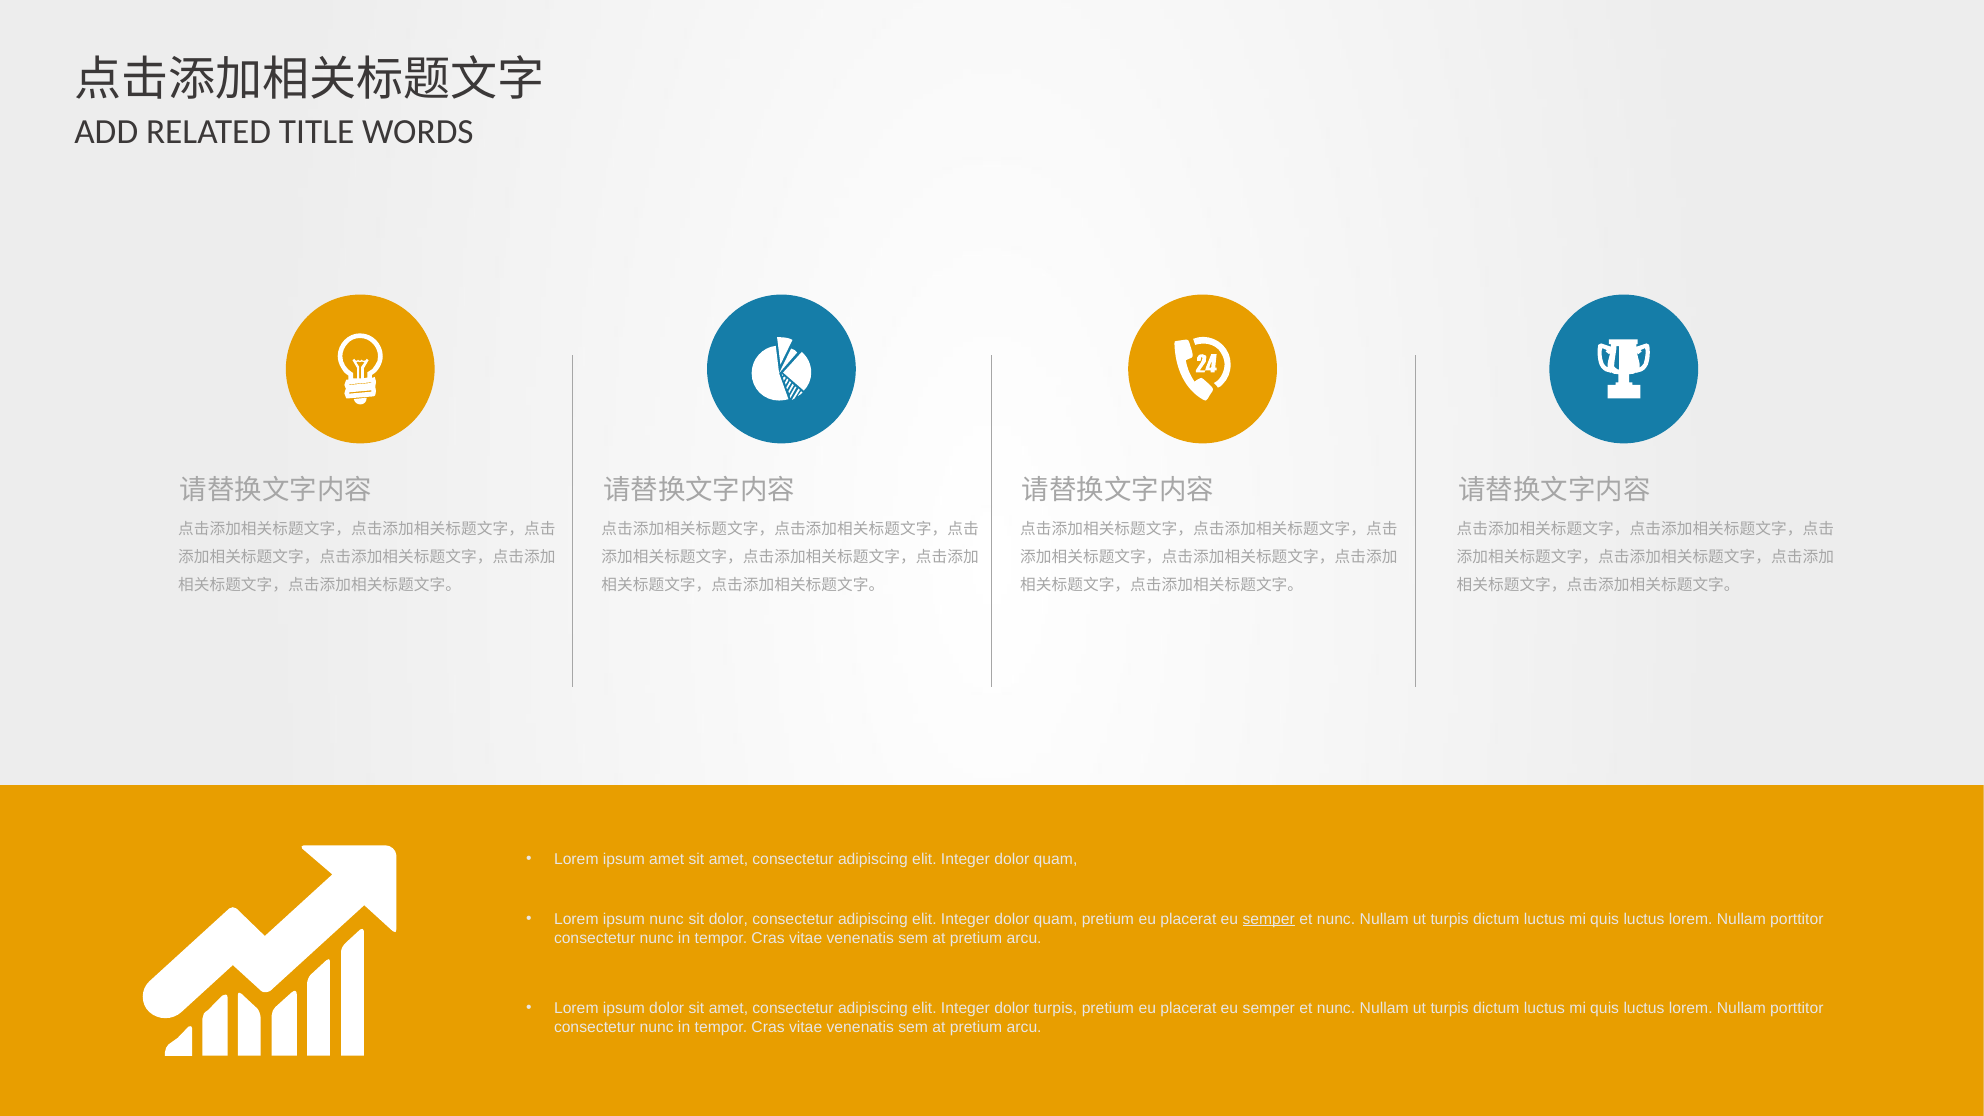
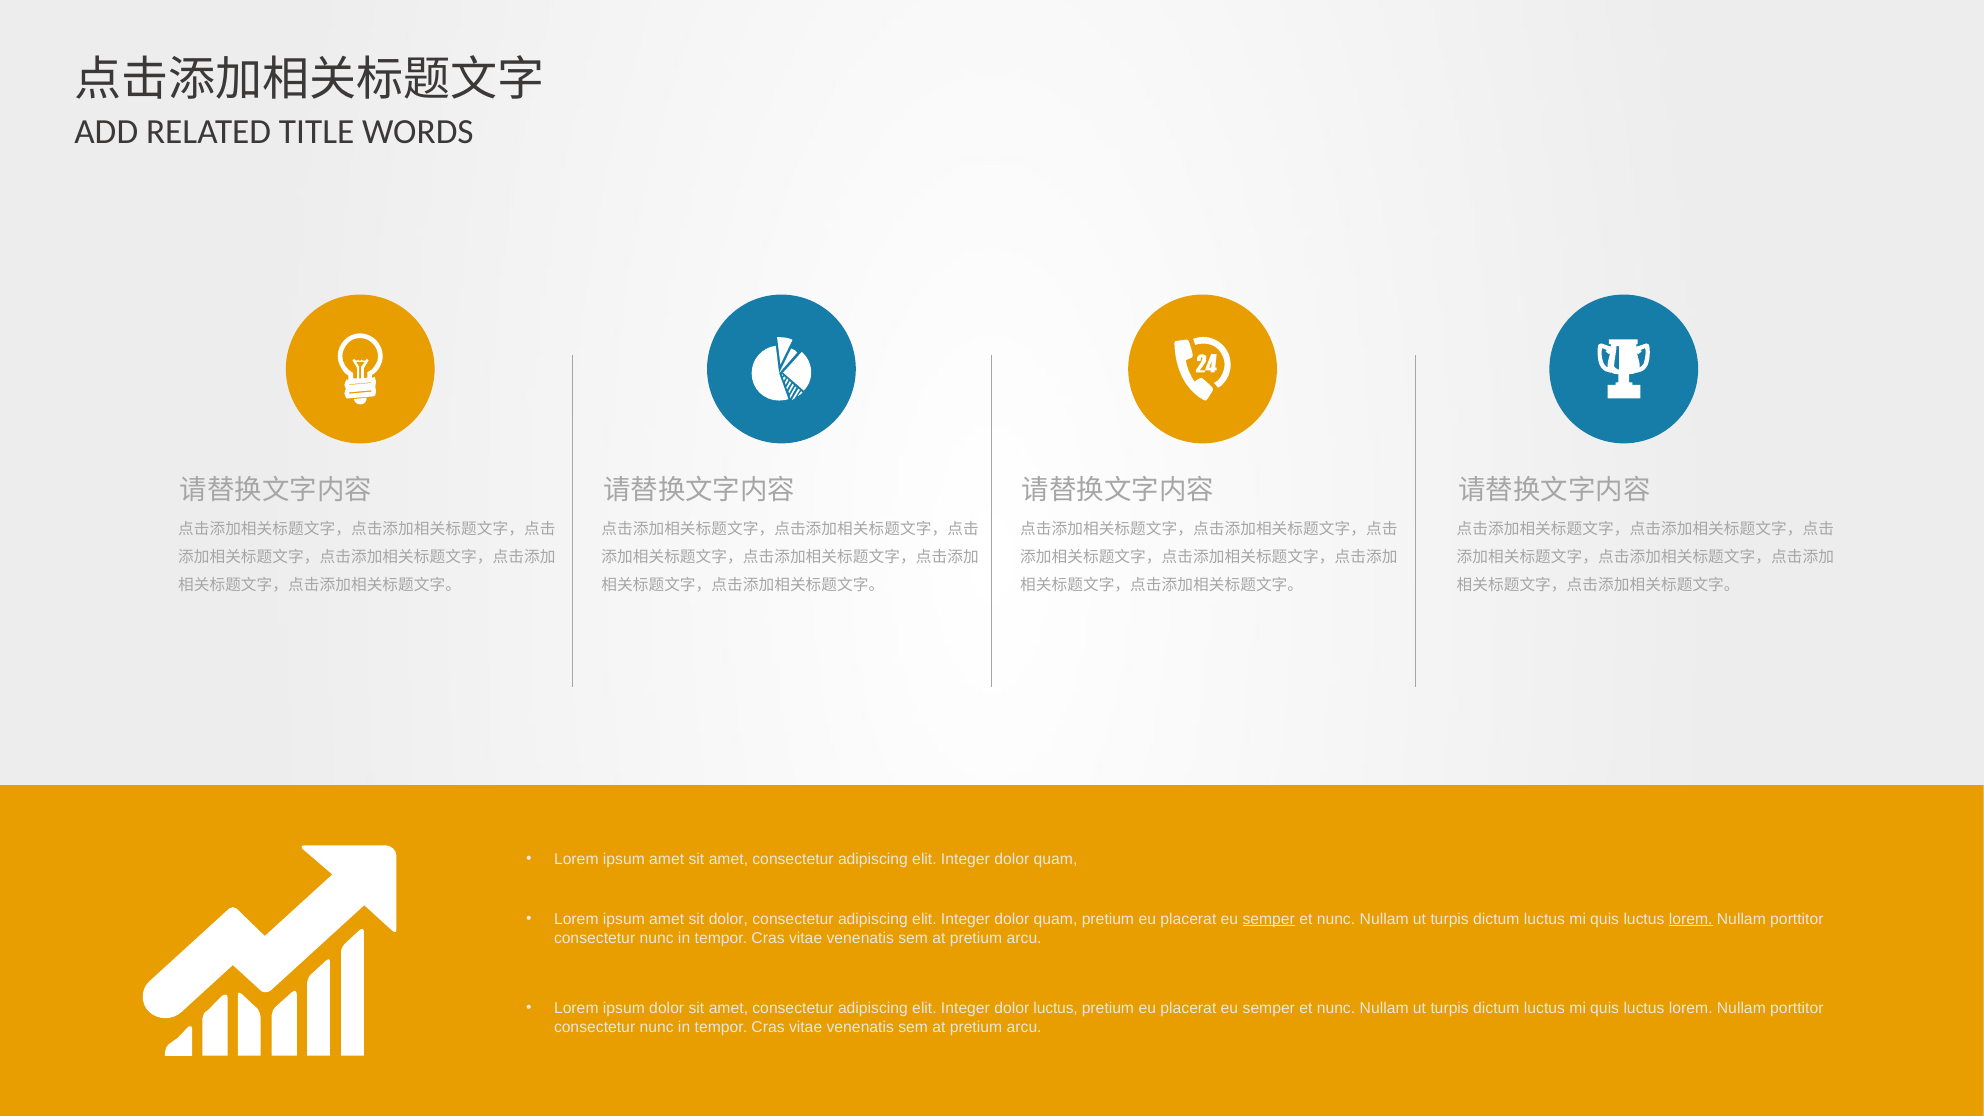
nunc: nunc -> amet (667, 919)
lorem underline: none -> present (1691, 919)
dolor turpis: turpis -> luctus (1056, 1008)
